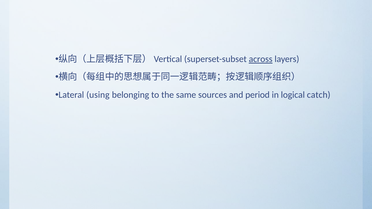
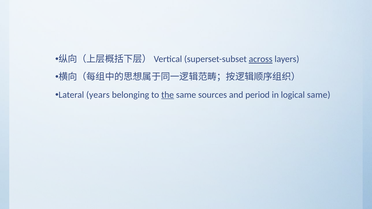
using: using -> years (98, 95)
the underline: none -> present (168, 95)
logical catch: catch -> same (319, 95)
